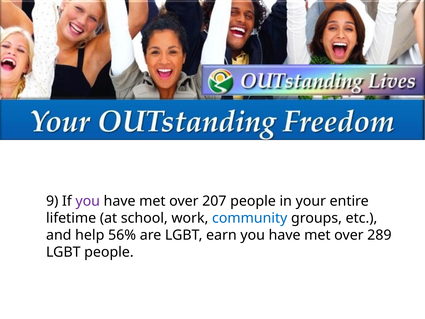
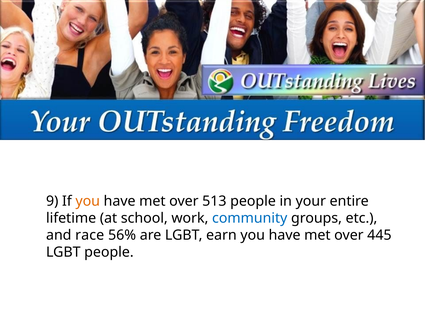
you colour: purple -> orange (88, 201)
207: 207 -> 513 (214, 201)
help: help -> race (90, 235)
289: 289 -> 445 (379, 235)
